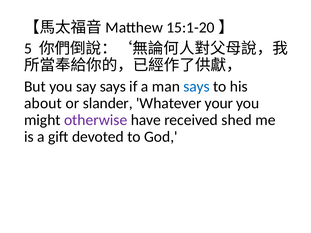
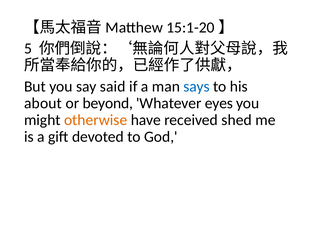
say says: says -> said (113, 86)
slander: slander -> beyond (108, 103)
your: your -> eyes (219, 103)
otherwise colour: purple -> orange (96, 120)
